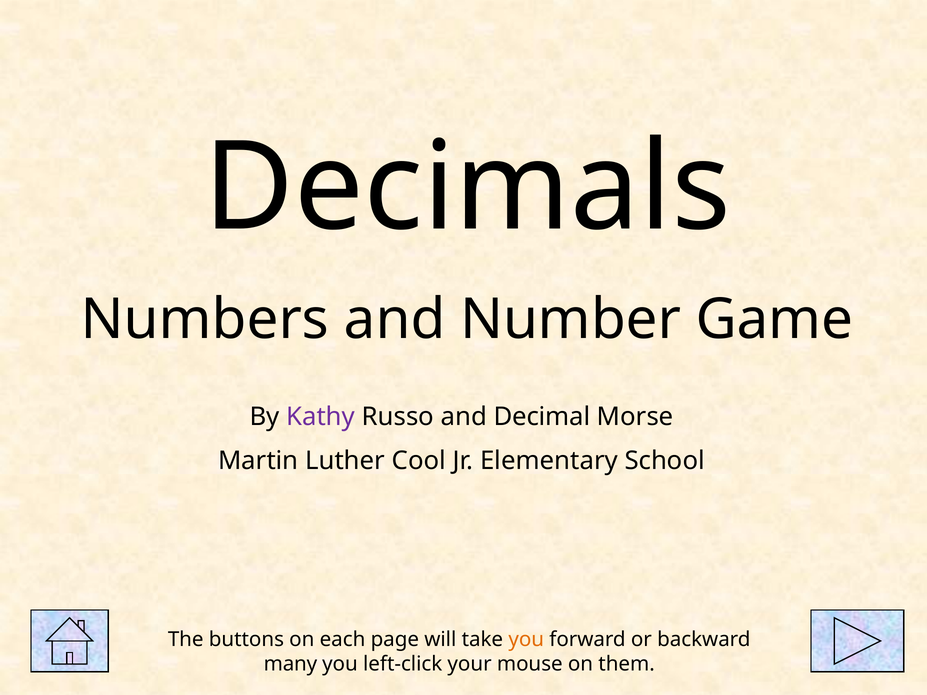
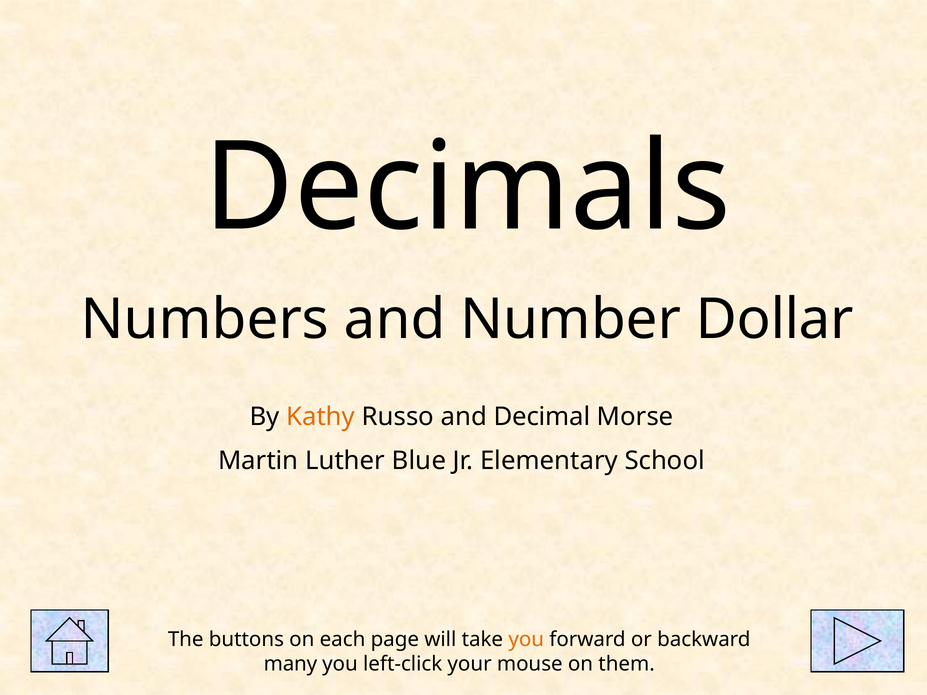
Game: Game -> Dollar (775, 320)
Kathy colour: purple -> orange (321, 417)
Cool: Cool -> Blue (419, 461)
